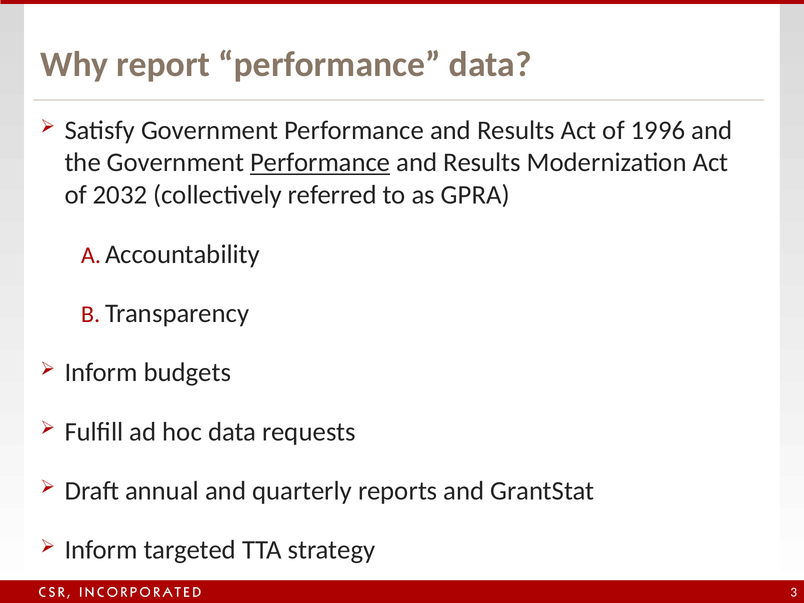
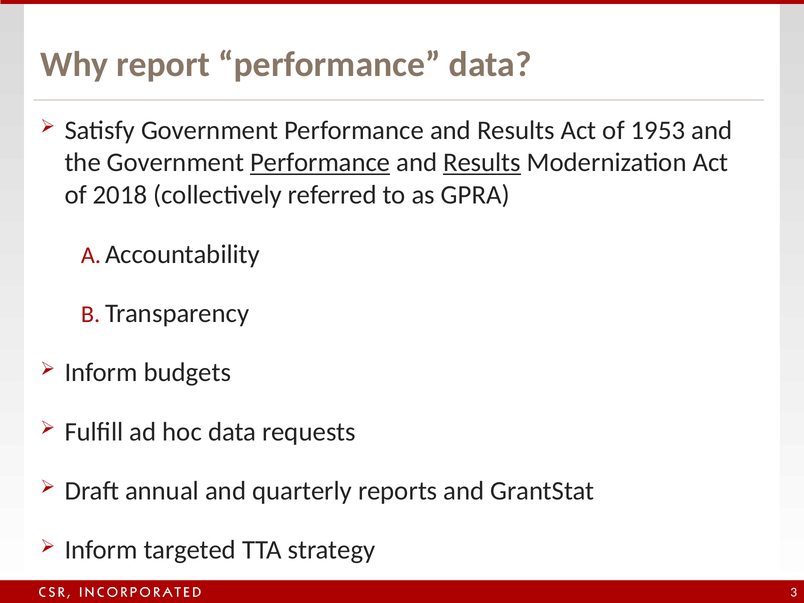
1996: 1996 -> 1953 (658, 130)
Results underline: none -> present (482, 163)
2032: 2032 -> 2018 (120, 195)
